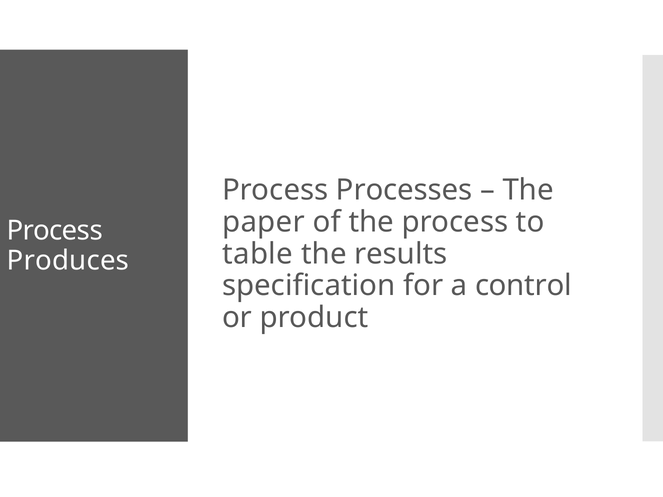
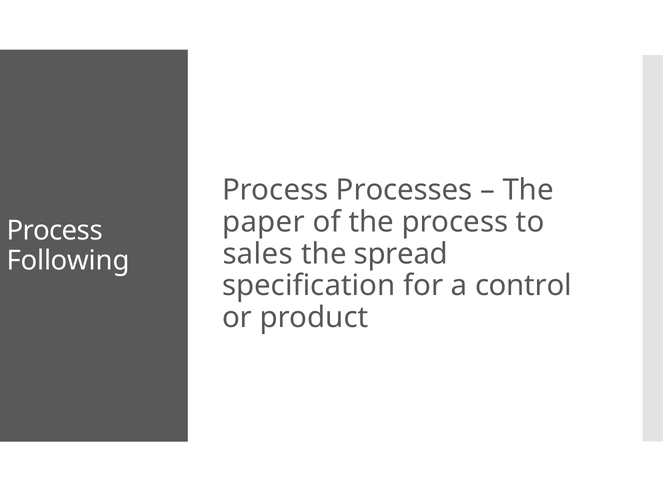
table: table -> sales (258, 254)
results: results -> spread (401, 254)
Produces: Produces -> Following (68, 261)
